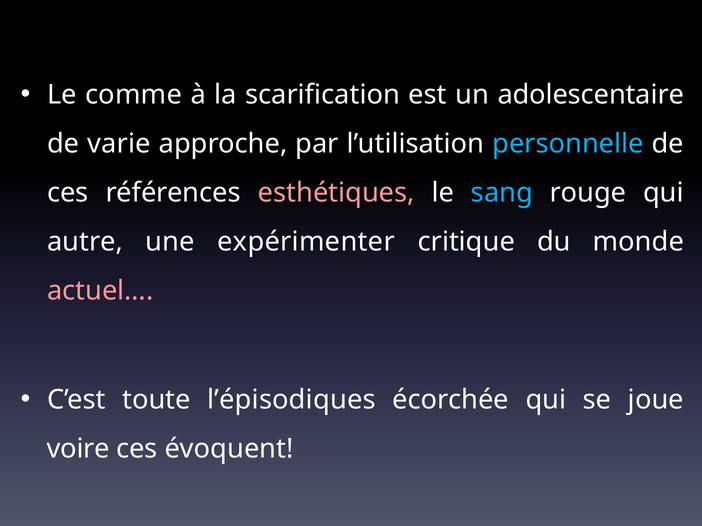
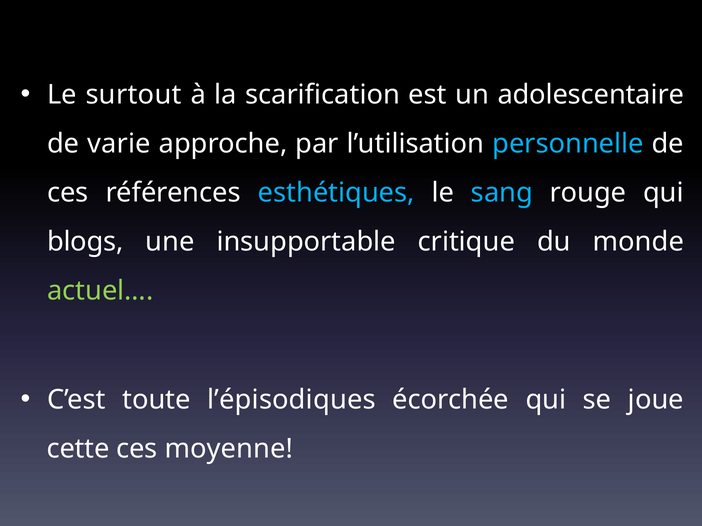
comme: comme -> surtout (134, 95)
esthétiques colour: pink -> light blue (336, 193)
autre: autre -> blogs (85, 242)
expérimenter: expérimenter -> insupportable (306, 242)
actuel… colour: pink -> light green (100, 291)
voire: voire -> cette (78, 449)
évoquent: évoquent -> moyenne (229, 449)
